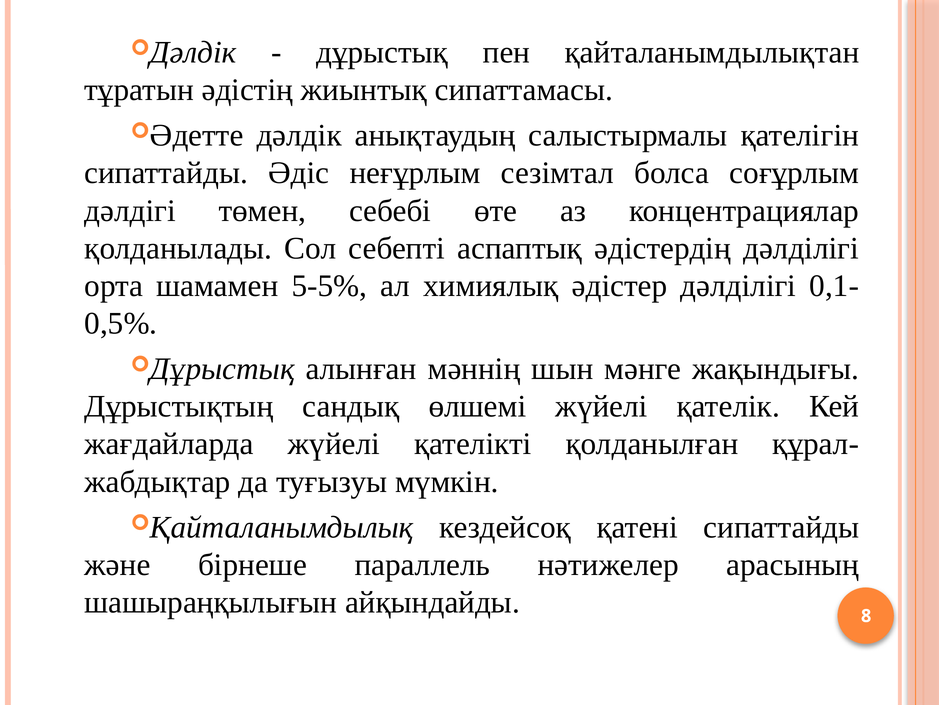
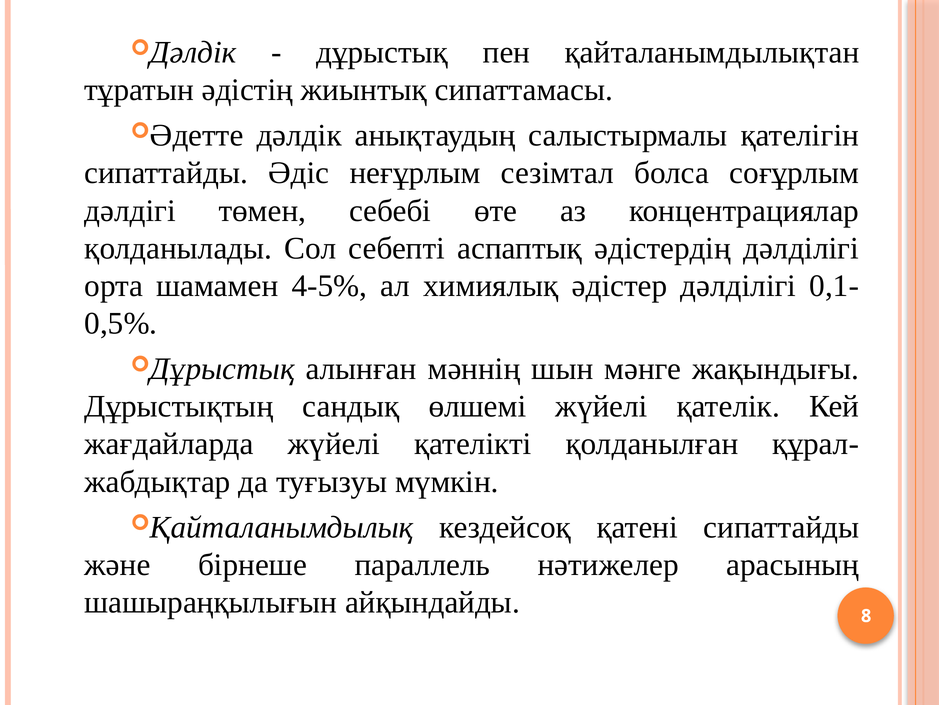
5-5%: 5-5% -> 4-5% (329, 286)
